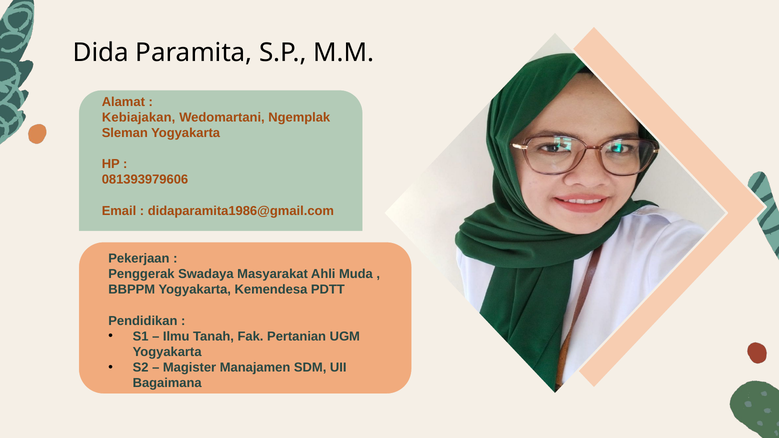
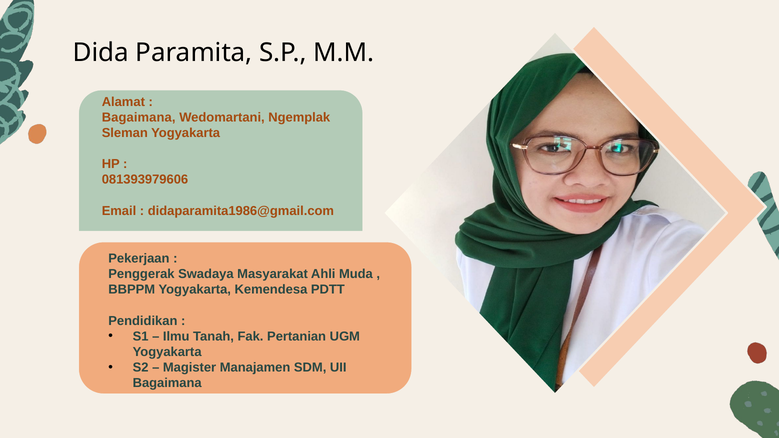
Kebiajakan: Kebiajakan -> Bagaimana (139, 117)
